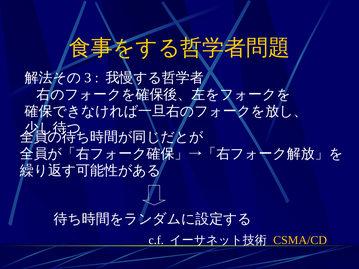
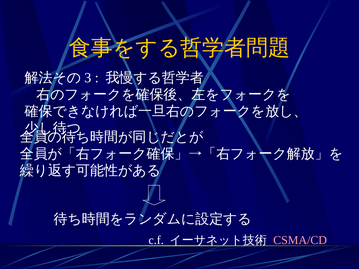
CSMA/CD colour: yellow -> pink (300, 241)
